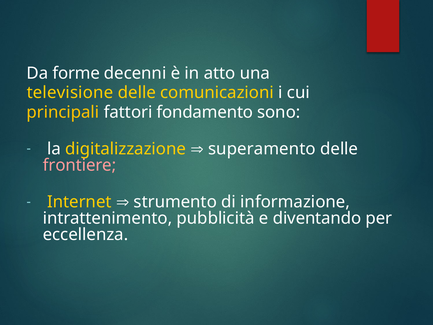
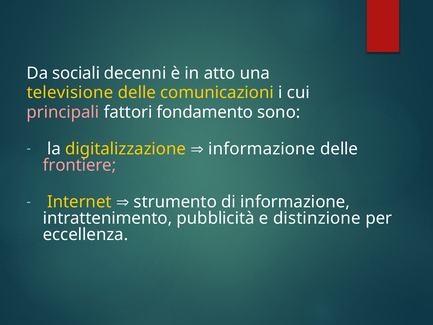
forme: forme -> sociali (76, 73)
principali colour: yellow -> pink (63, 112)
superamento: superamento -> informazione (262, 149)
diventando: diventando -> distinzione (317, 218)
